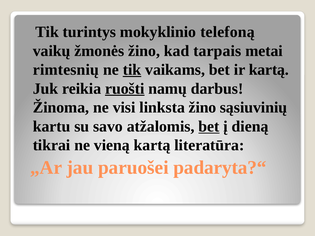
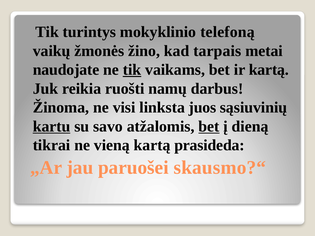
rimtesnių: rimtesnių -> naudojate (66, 70)
ruošti underline: present -> none (125, 89)
linksta žino: žino -> juos (202, 108)
kartu underline: none -> present (52, 126)
literatūra: literatūra -> prasideda (209, 145)
padaryta?“: padaryta?“ -> skausmo?“ (220, 168)
